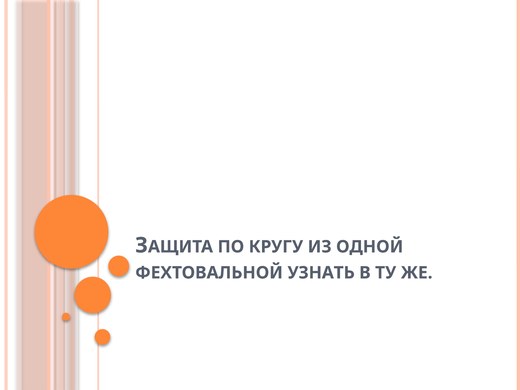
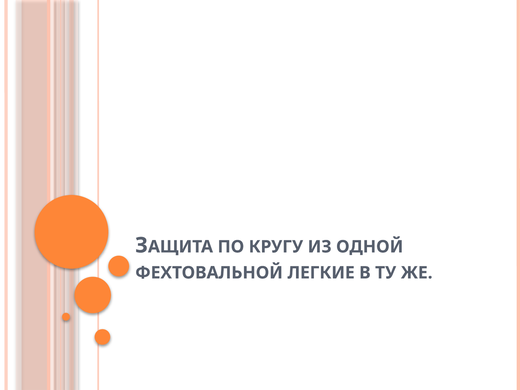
УЗНАТЬ: УЗНАТЬ -> ЛЕГКИЕ (321, 273)
